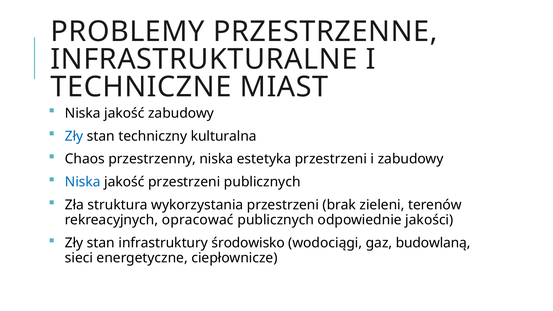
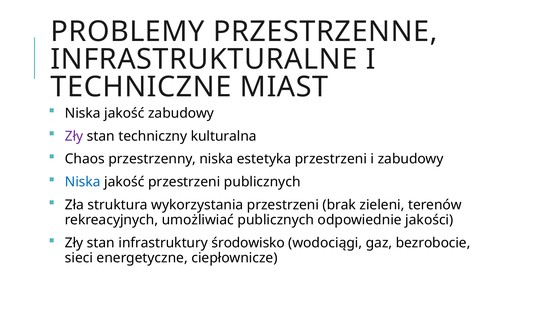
Zły colour: blue -> purple (74, 136)
opracować: opracować -> umożliwiać (198, 220)
budowlaną: budowlaną -> bezrobocie (433, 243)
